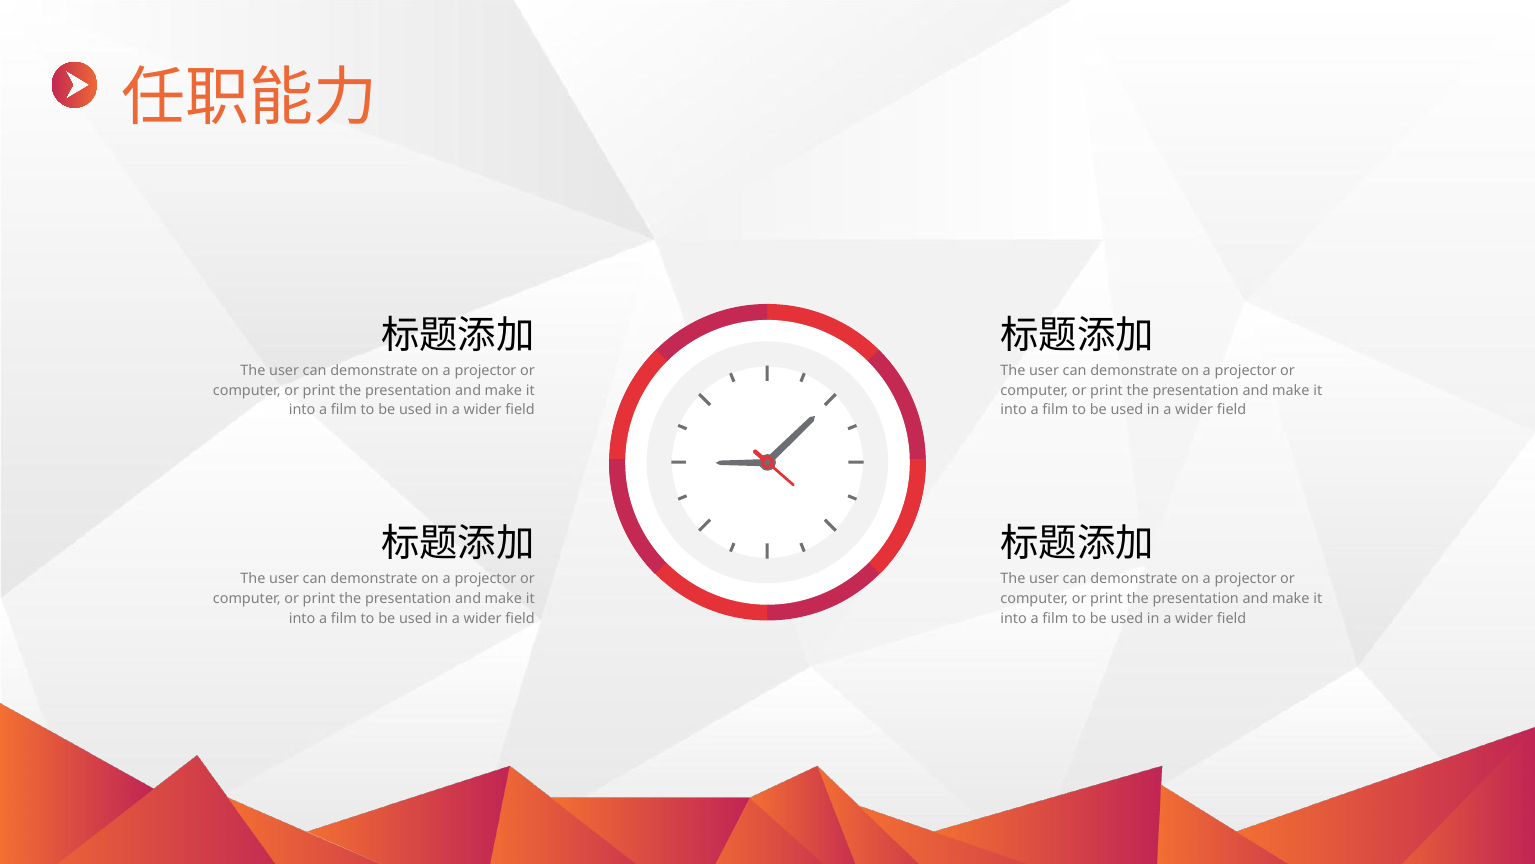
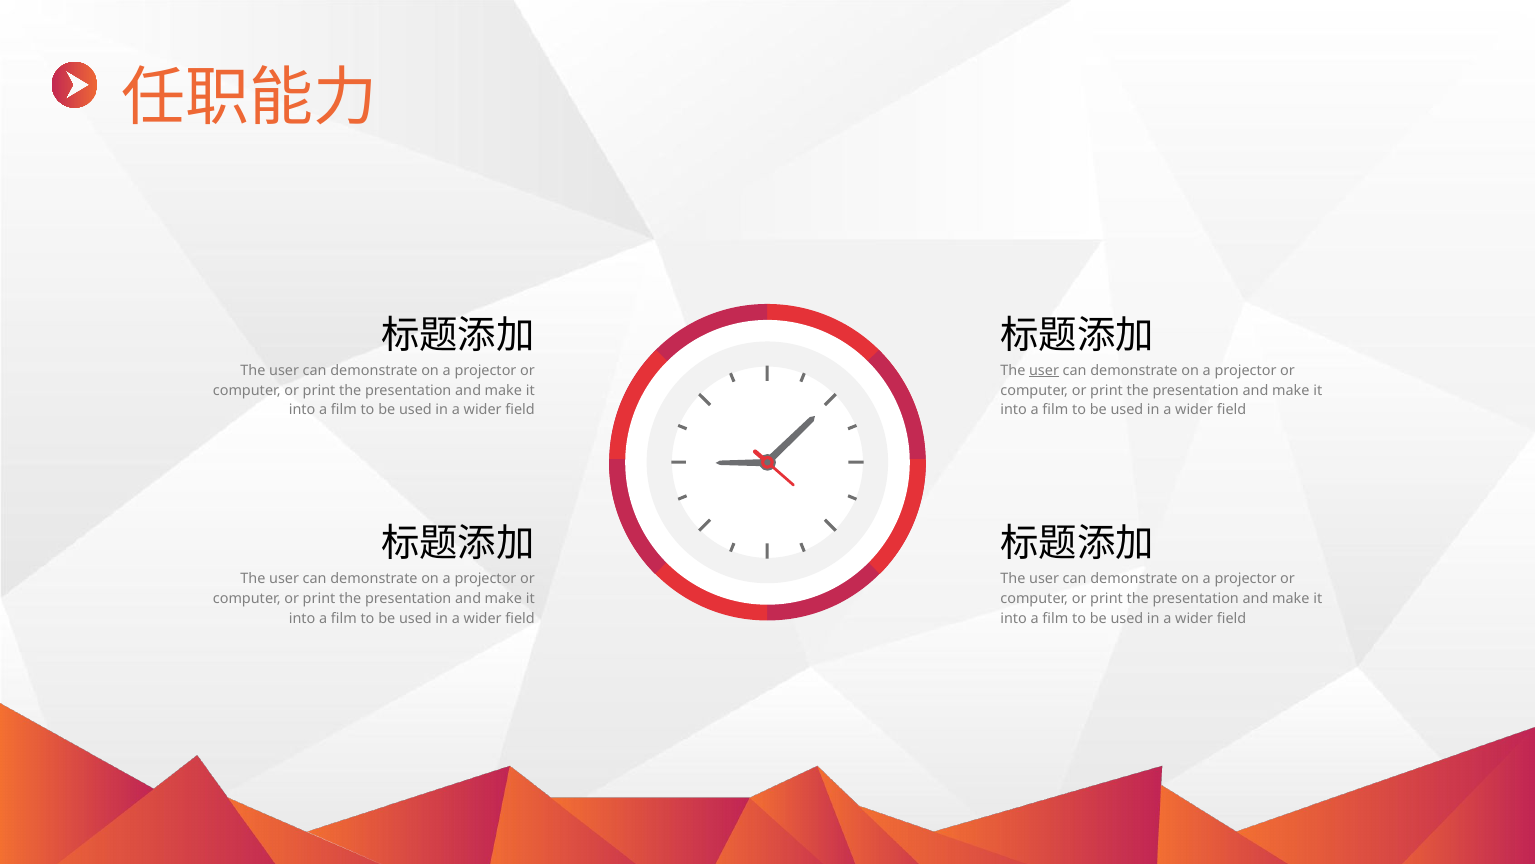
user underline: none -> present (1044, 370)
